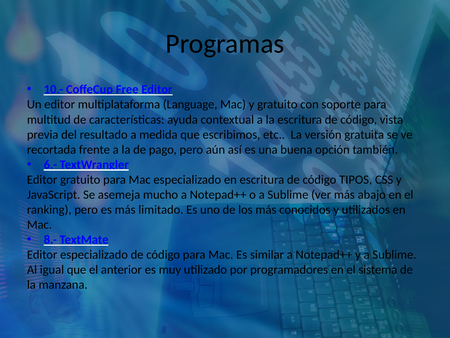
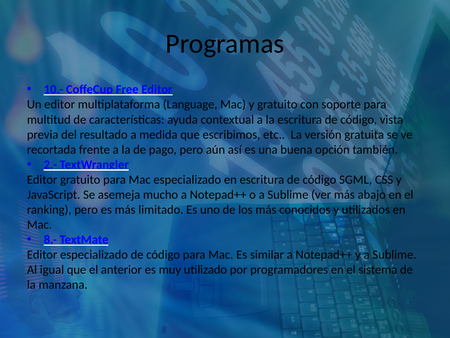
6.-: 6.- -> 2.- (50, 164)
TIPOS: TIPOS -> SGML (356, 179)
